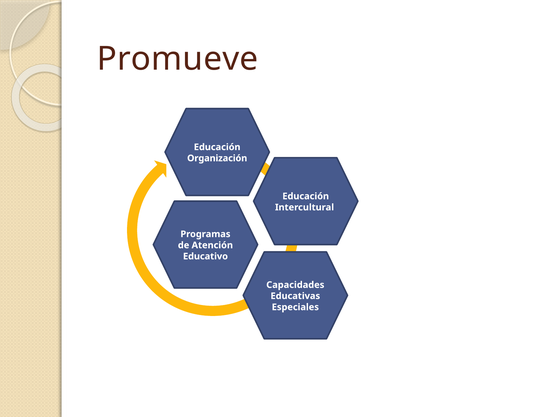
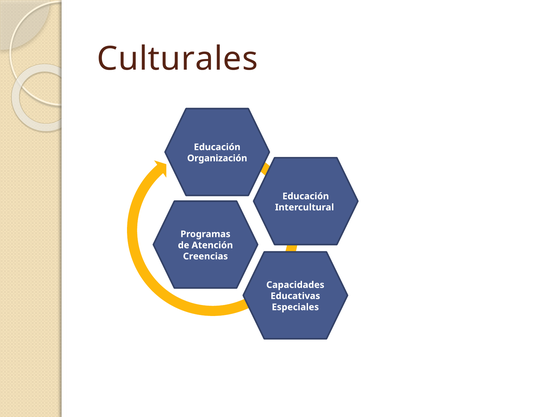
Promueve: Promueve -> Culturales (177, 59)
Educativo: Educativo -> Creencias (205, 256)
